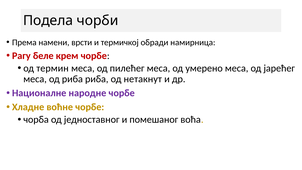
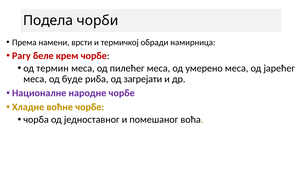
од риба: риба -> буде (72, 79)
нетакнут: нетакнут -> загрејати (143, 79)
